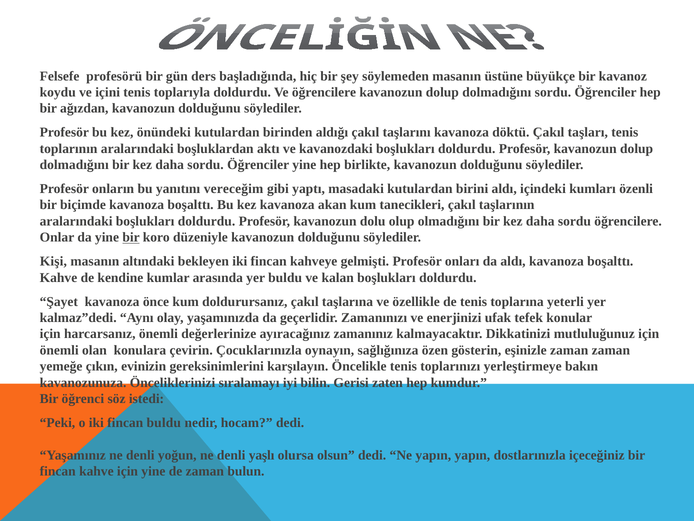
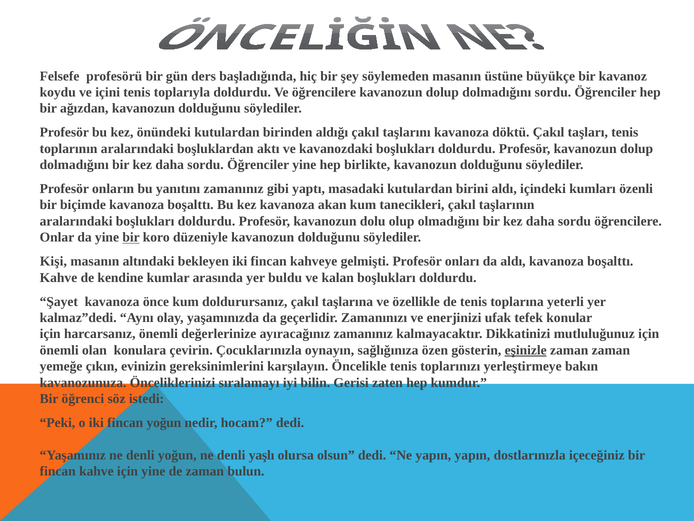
yanıtını vereceğim: vereceğim -> zamanınız (234, 189)
eşinizle underline: none -> present (526, 350)
fincan buldu: buldu -> yoğun (164, 422)
